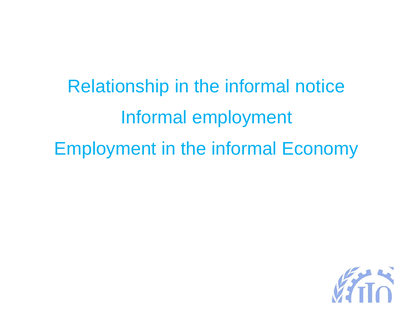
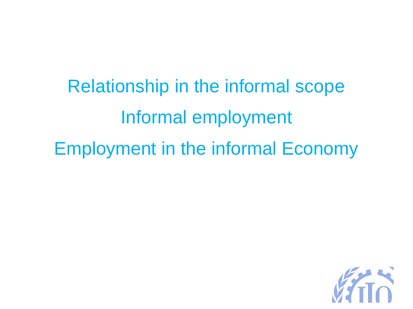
notice: notice -> scope (320, 87)
